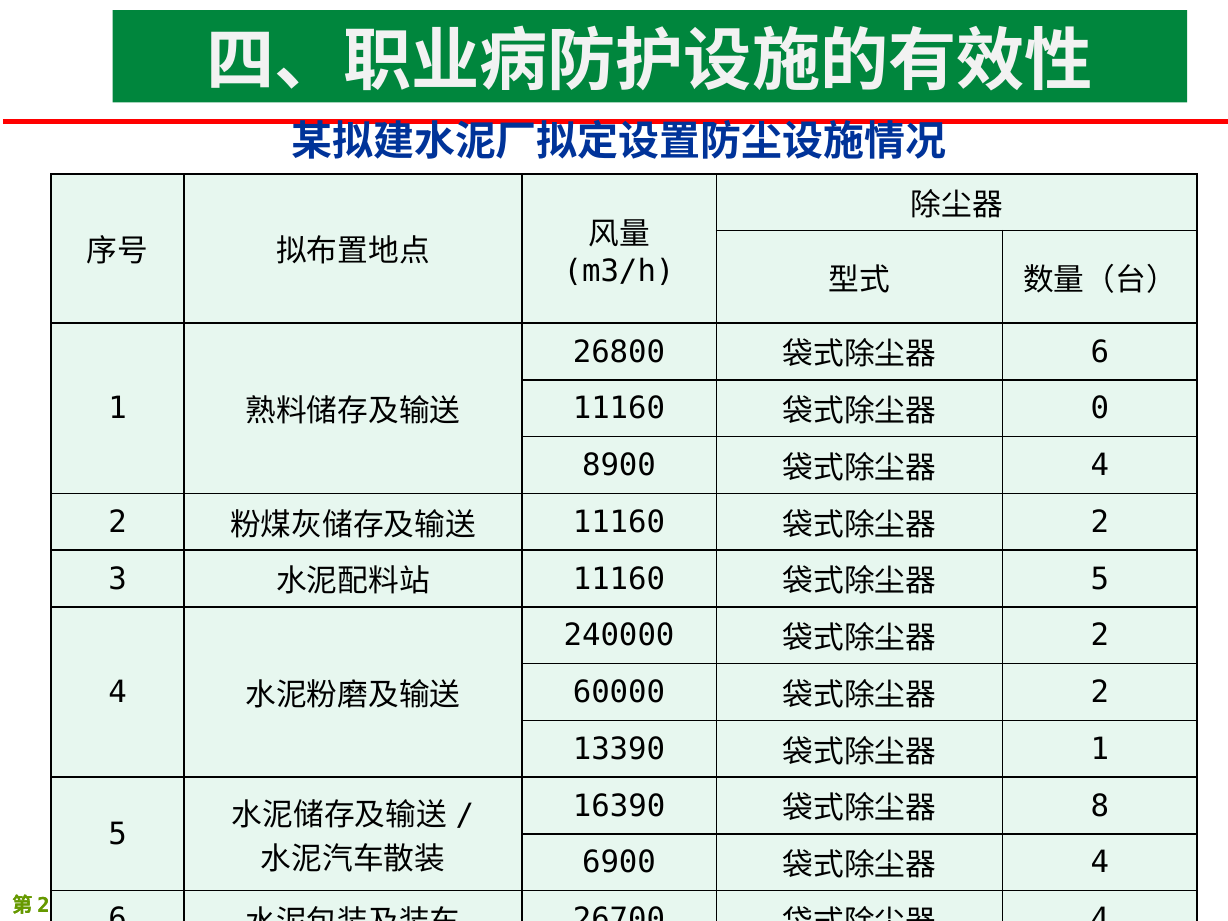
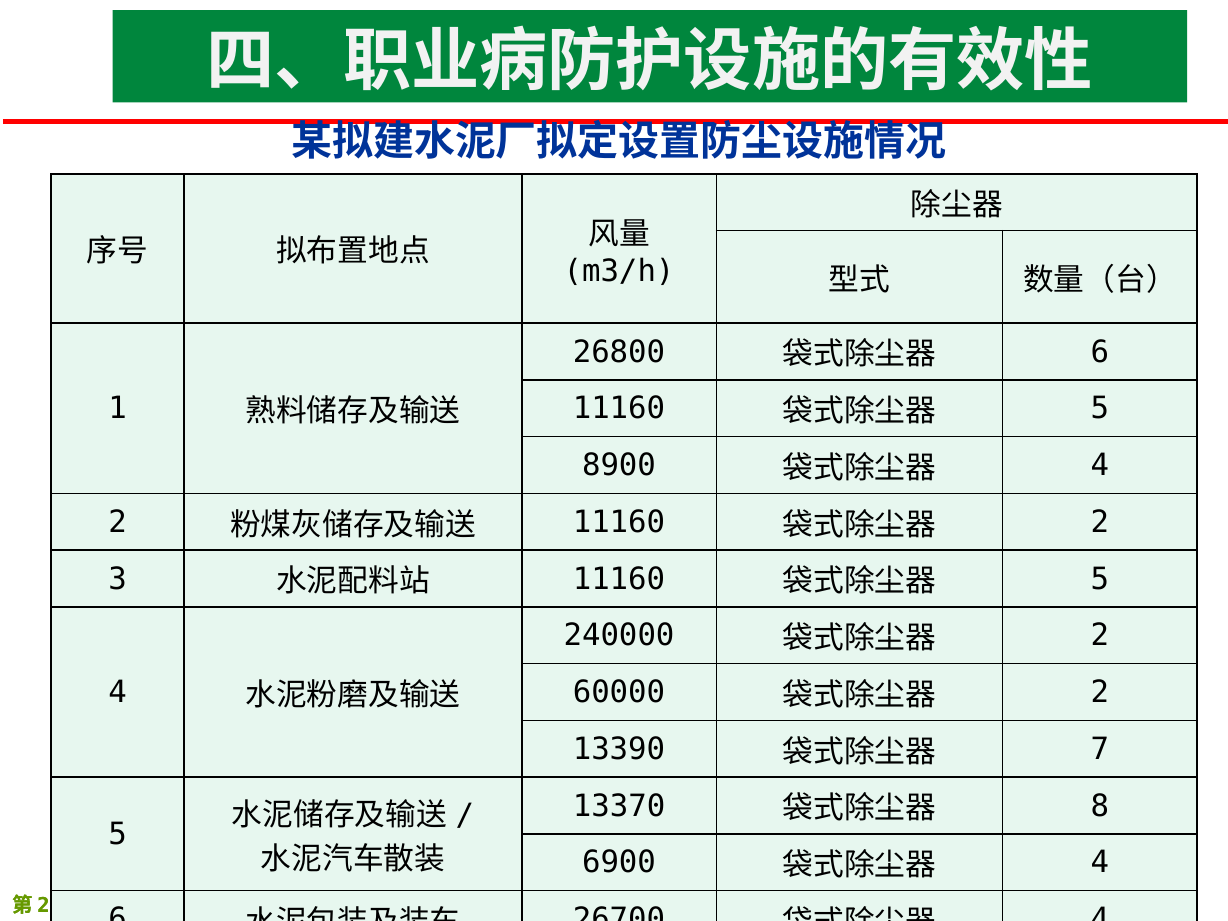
0: 0 -> 5 (1100, 409)
1: 1 -> 7 (1100, 749)
16390: 16390 -> 13370 (619, 806)
